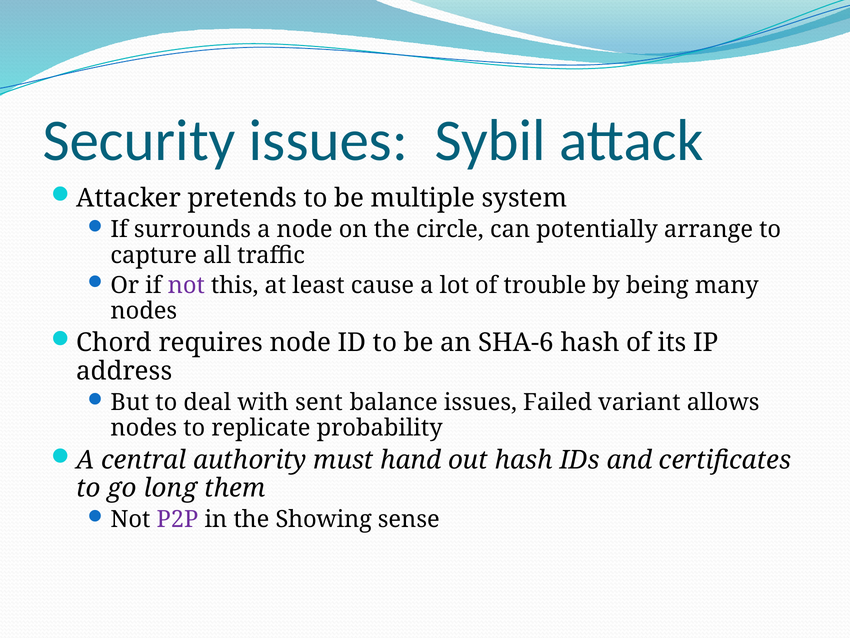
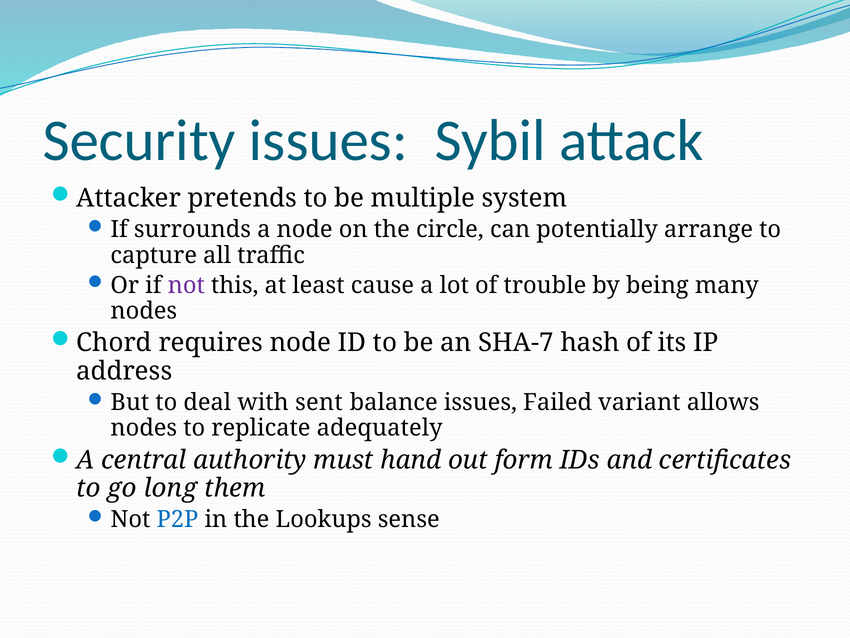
SHA-6: SHA-6 -> SHA-7 (516, 343)
probability: probability -> adequately (380, 428)
out hash: hash -> form (524, 460)
P2P colour: purple -> blue (177, 519)
Showing: Showing -> Lookups (324, 519)
